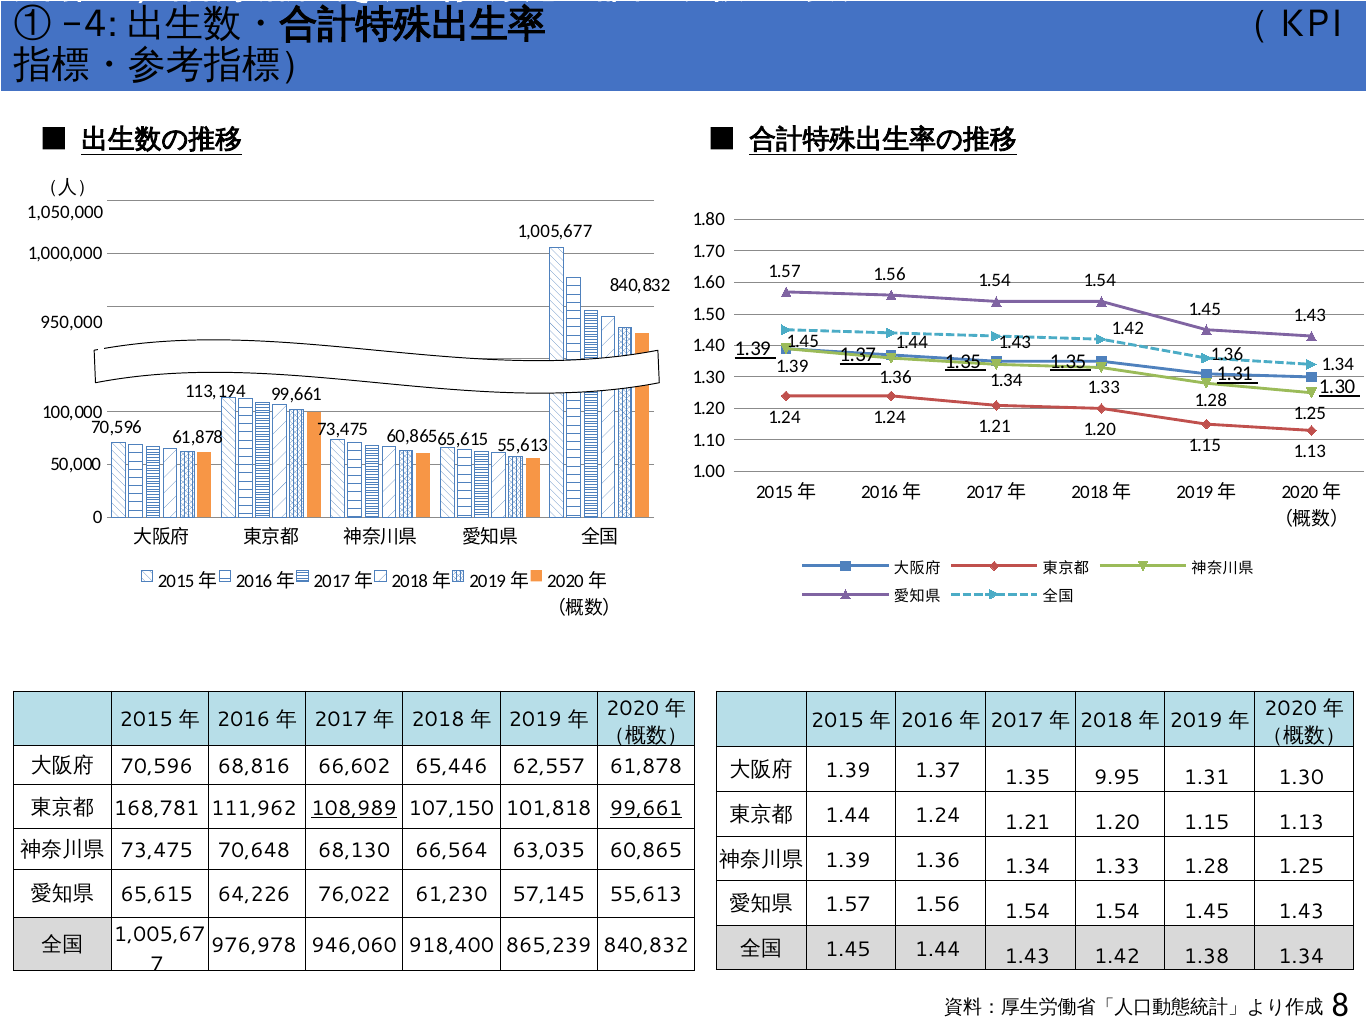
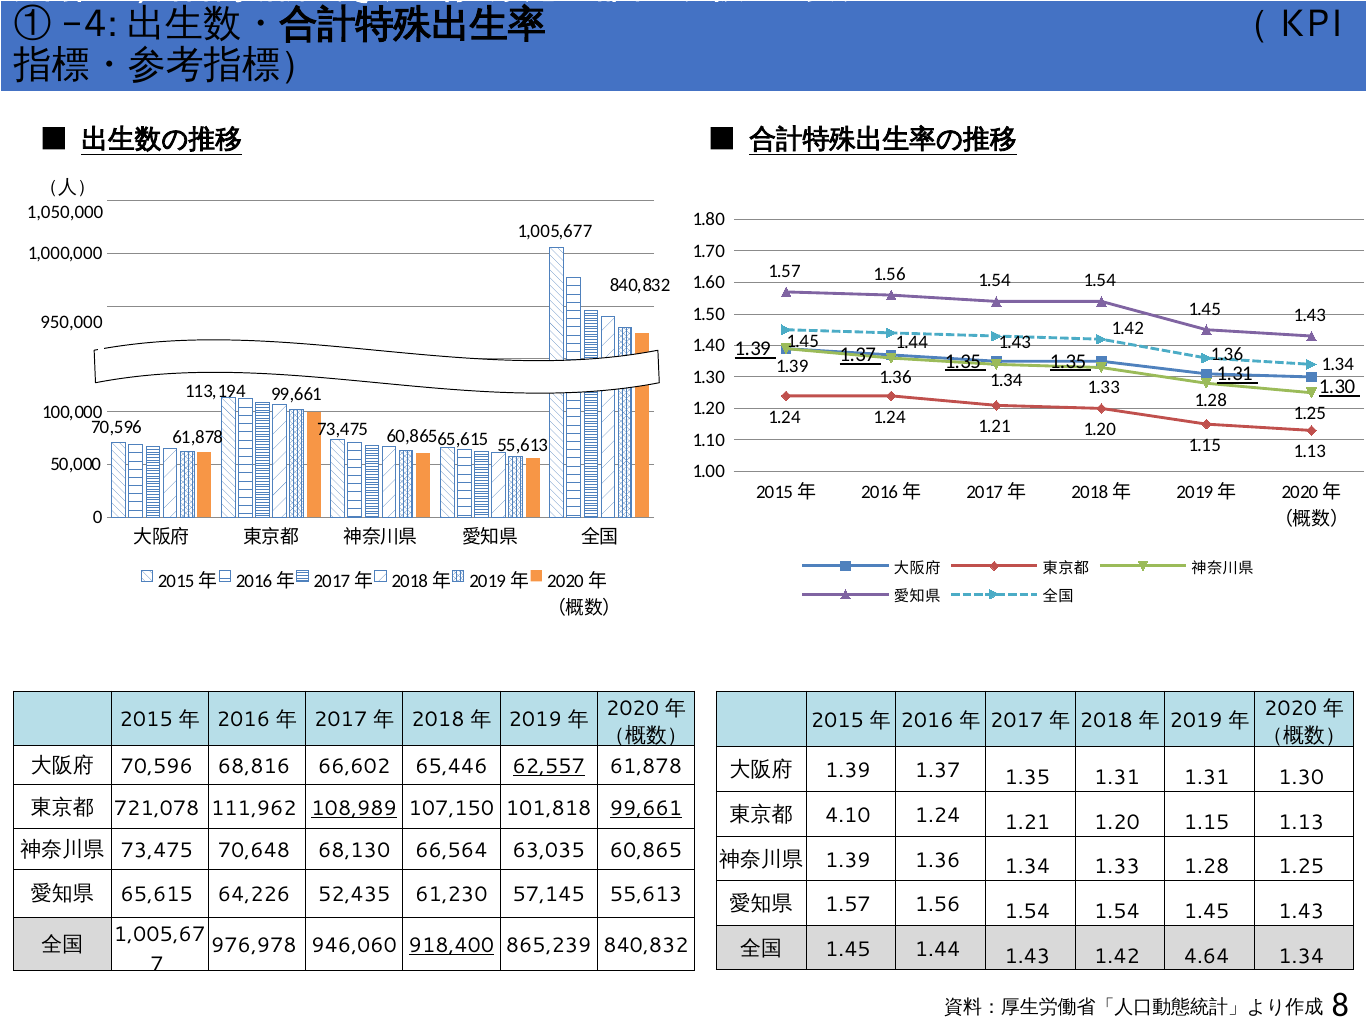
62,557 underline: none -> present (549, 767)
1.37 1.35 9.95: 9.95 -> 1.31 (1117, 778)
168,781: 168,781 -> 721,078 (157, 809)
1.44: 1.44 -> 4.10 (848, 816)
76,022: 76,022 -> 52,435 (354, 895)
918,400 underline: none -> present (451, 945)
1.38: 1.38 -> 4.64 (1207, 956)
